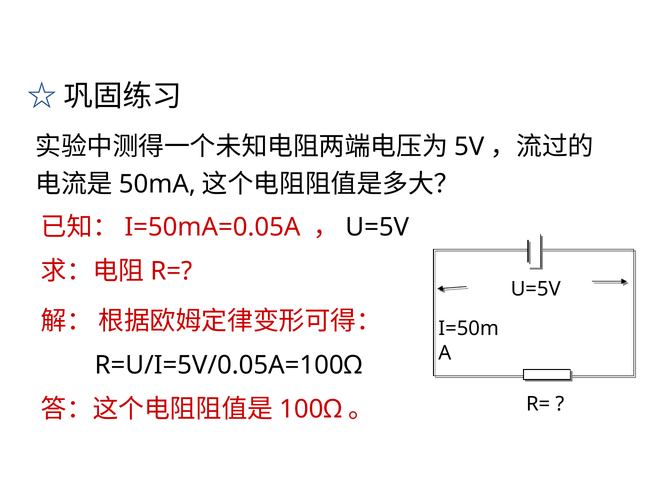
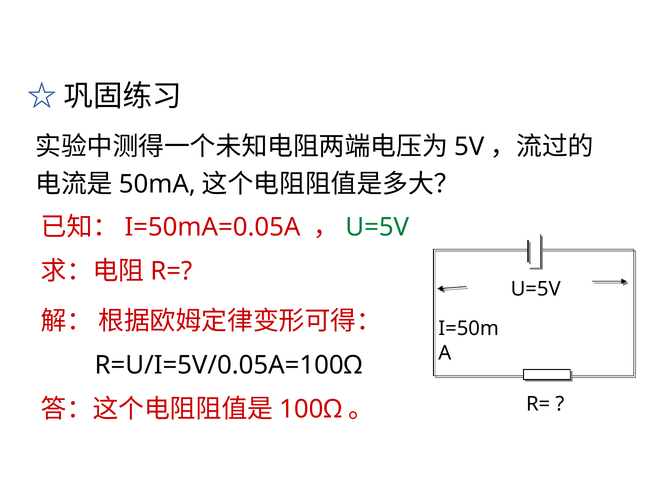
U=5V colour: black -> green (377, 227)
